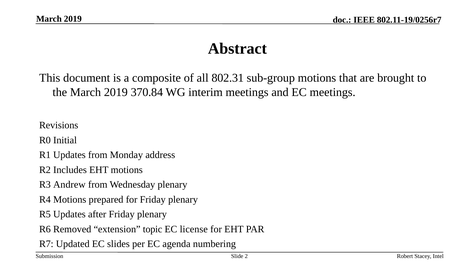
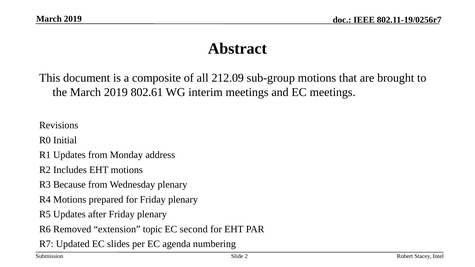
802.31: 802.31 -> 212.09 (228, 78)
370.84: 370.84 -> 802.61 (147, 92)
Andrew: Andrew -> Because (69, 185)
license: license -> second (194, 229)
